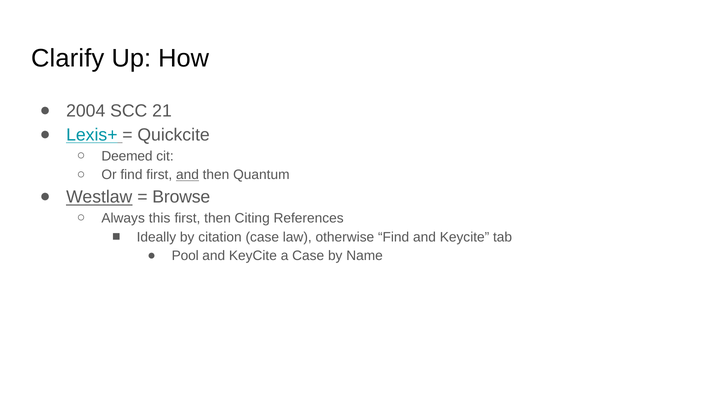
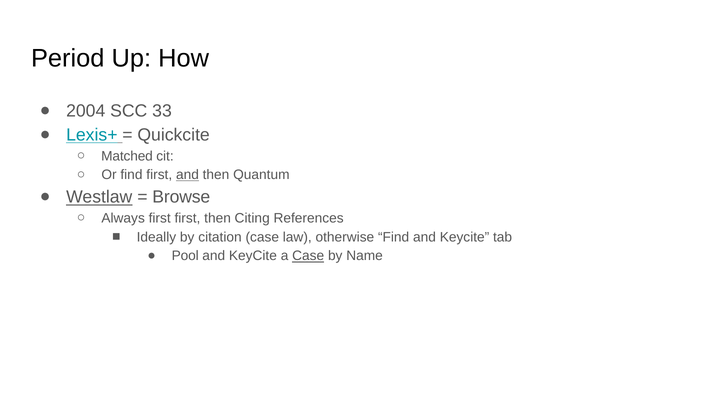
Clarify: Clarify -> Period (68, 58)
21: 21 -> 33 (162, 111)
Deemed: Deemed -> Matched (127, 156)
Always this: this -> first (160, 218)
Case underline: none -> present (308, 256)
